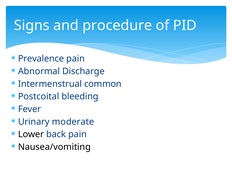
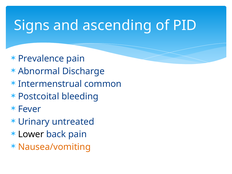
procedure: procedure -> ascending (117, 25)
moderate: moderate -> untreated (73, 122)
Nausea/vomiting colour: black -> orange (54, 147)
